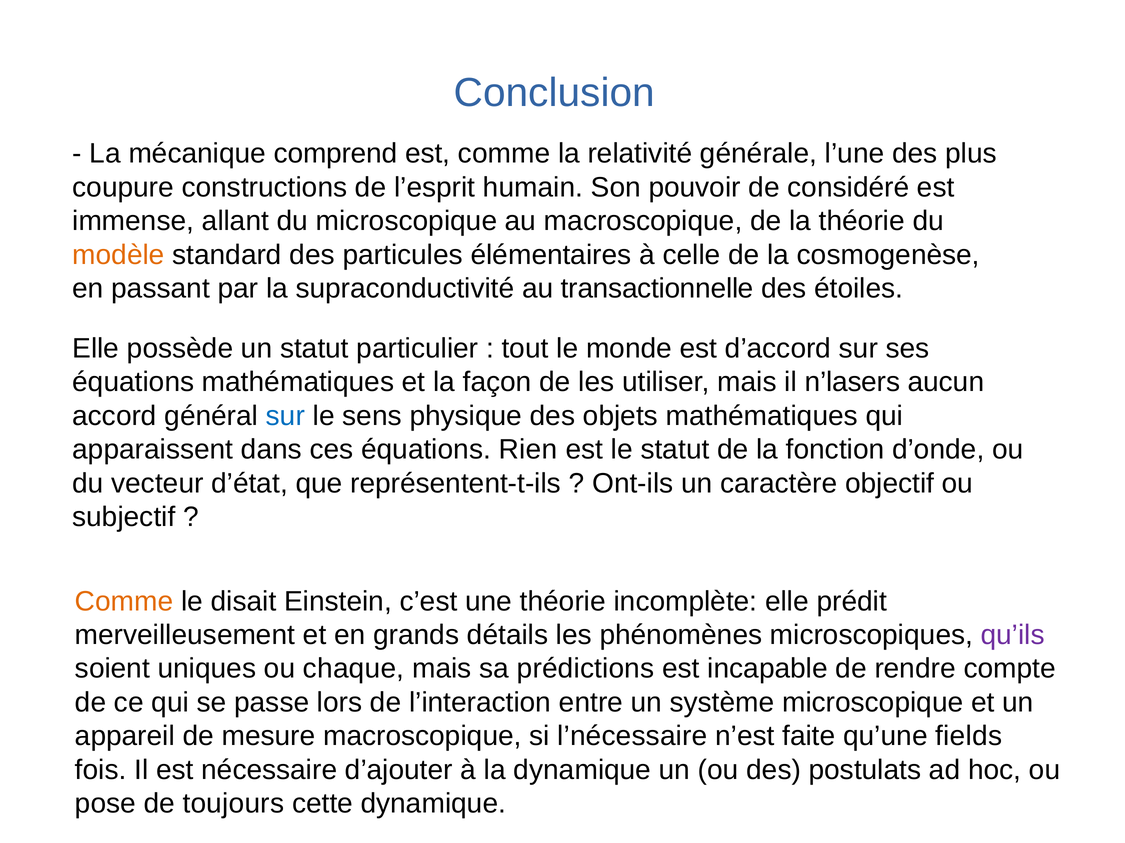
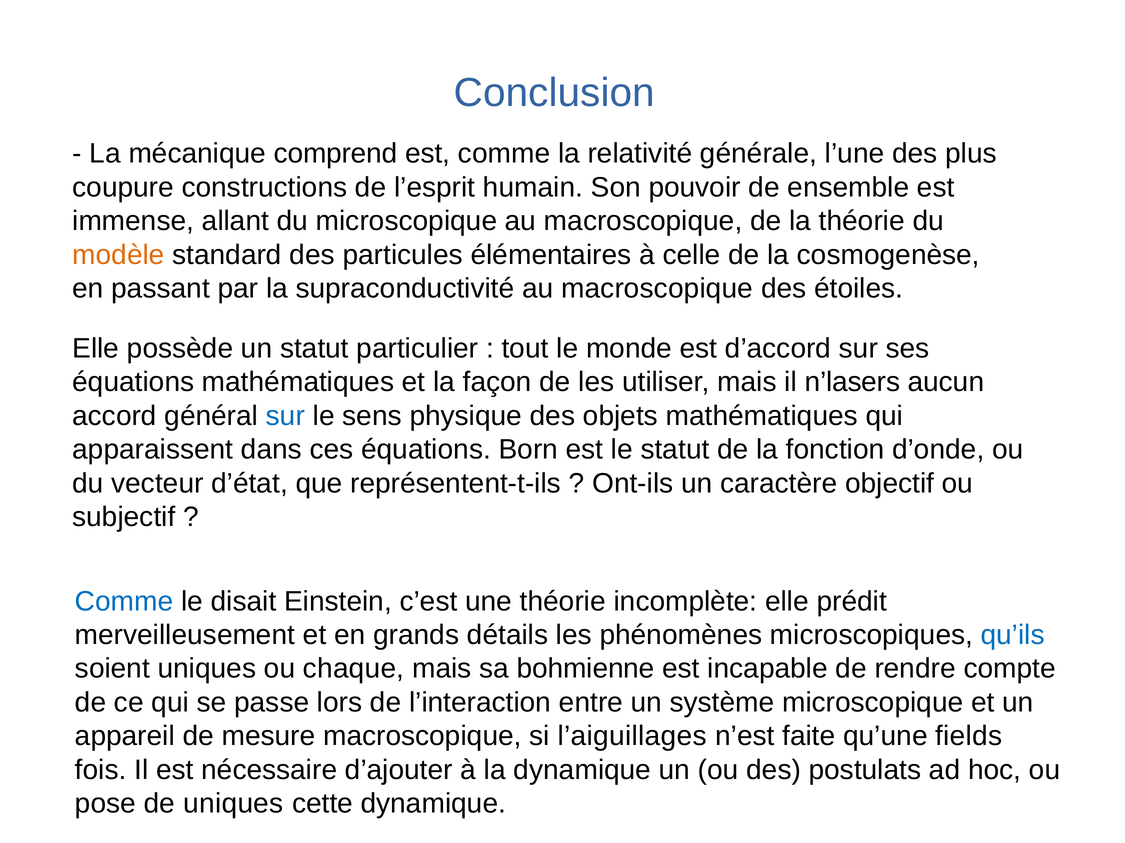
considéré: considéré -> ensemble (848, 188)
supraconductivité au transactionnelle: transactionnelle -> macroscopique (657, 289)
Rien: Rien -> Born (528, 450)
Comme colour: orange -> blue (124, 602)
qu’ils colour: purple -> blue (1013, 636)
prédictions: prédictions -> bohmienne (586, 669)
l’nécessaire: l’nécessaire -> l’aiguillages (632, 737)
de toujours: toujours -> uniques (233, 804)
